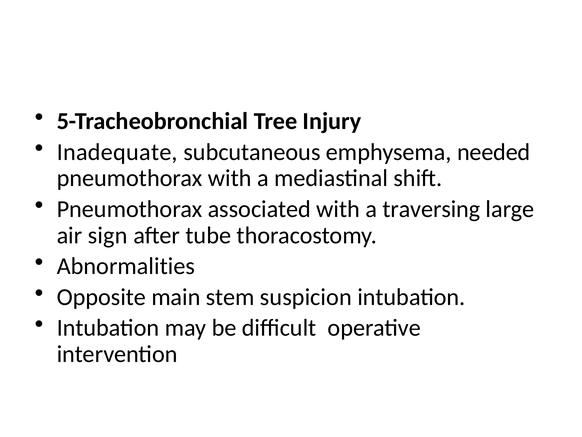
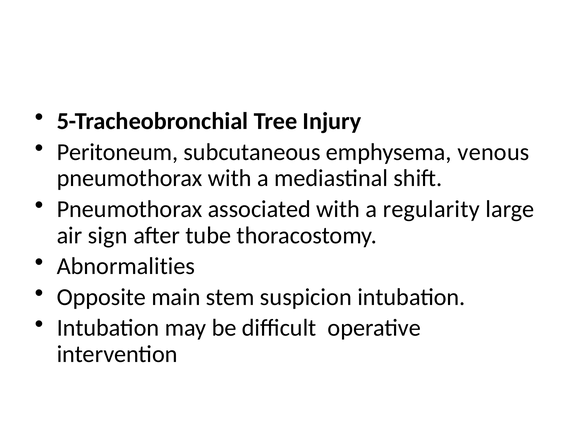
Inadequate: Inadequate -> Peritoneum (117, 152)
needed: needed -> venous (494, 152)
traversing: traversing -> regularity (431, 209)
